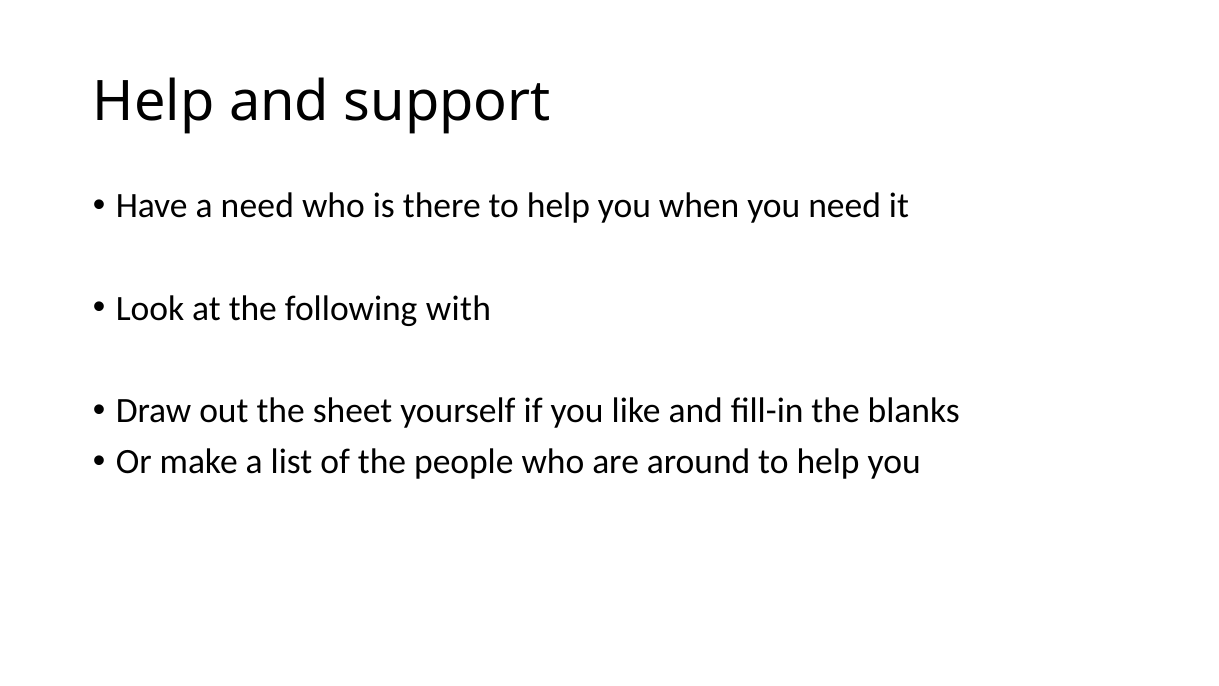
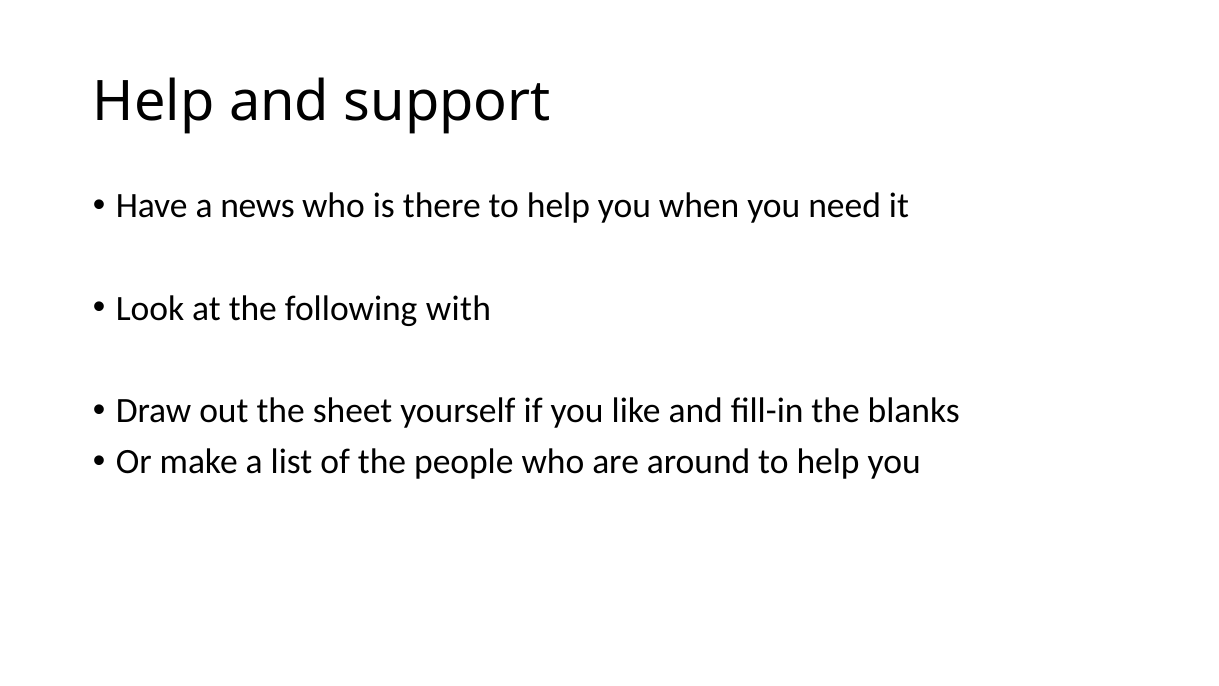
a need: need -> news (258, 206)
